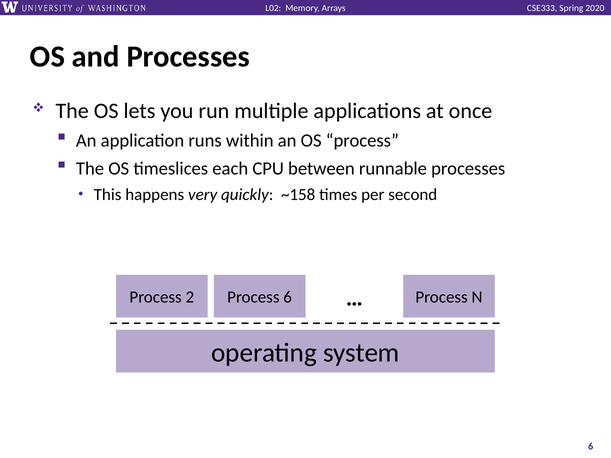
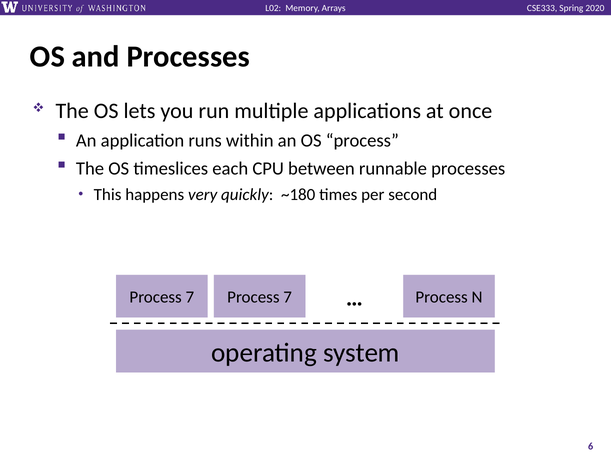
~158: ~158 -> ~180 (298, 195)
2: 2 -> 7 (190, 297)
6: 6 -> 7 (288, 297)
